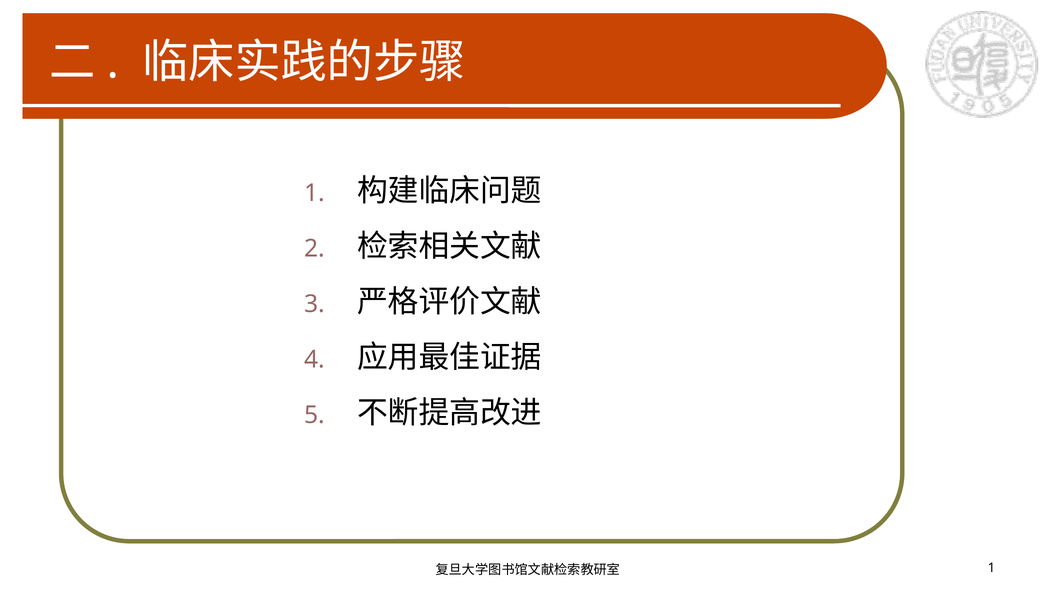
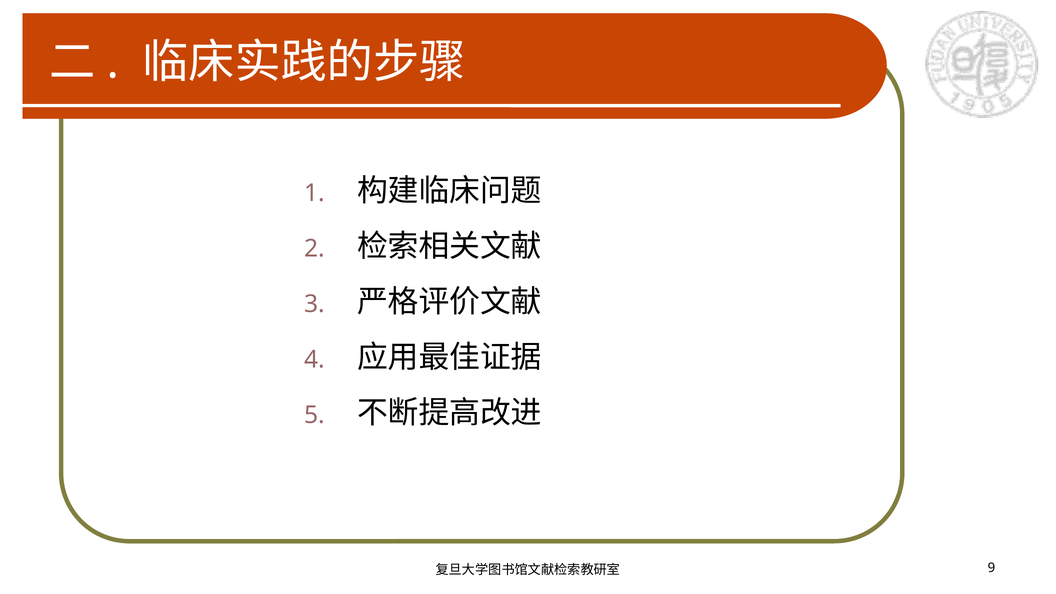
1: 1 -> 9 (992, 568)
